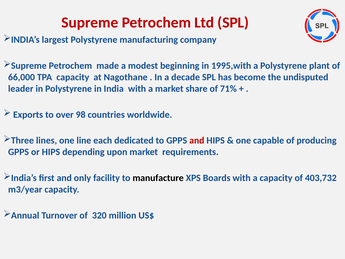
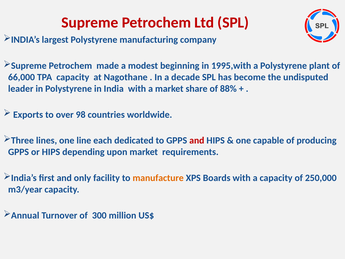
71%: 71% -> 88% (228, 89)
manufacture colour: black -> orange (158, 178)
403,732: 403,732 -> 250,000 (321, 178)
320: 320 -> 300 (99, 215)
